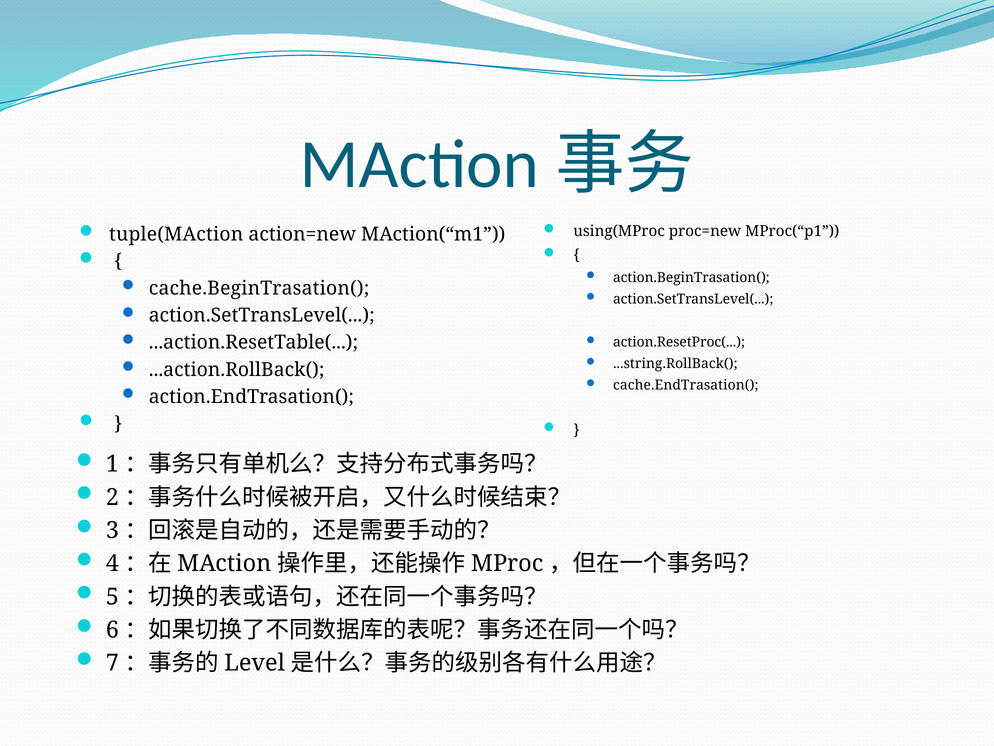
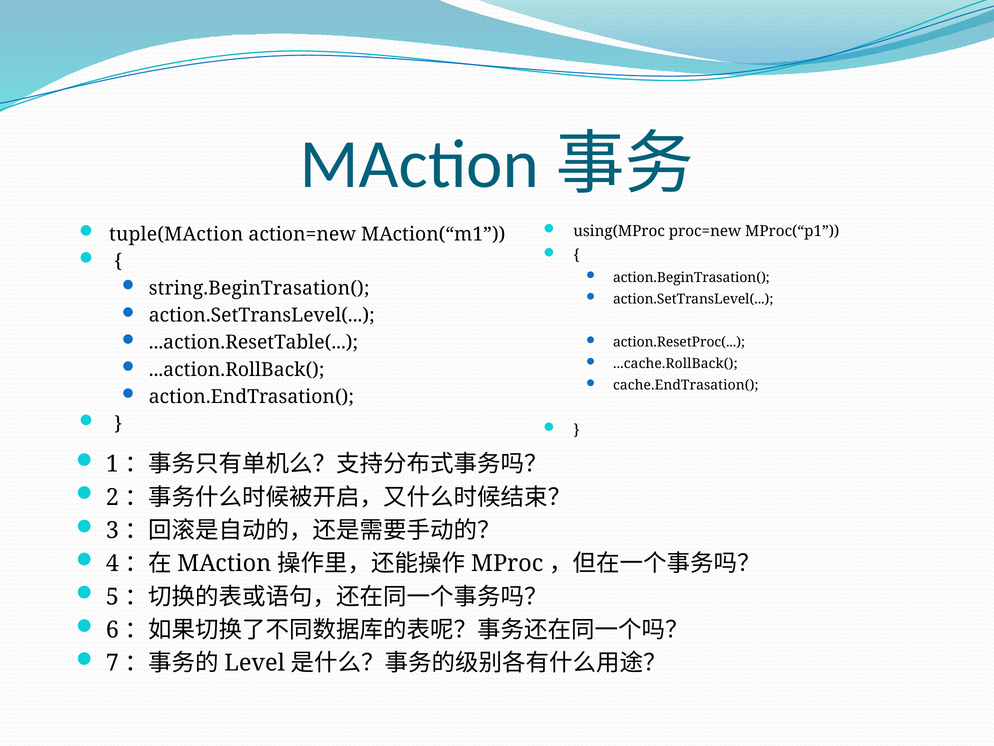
cache.BeginTrasation(: cache.BeginTrasation( -> string.BeginTrasation( (259, 288)
...string.RollBack(: ...string.RollBack( -> ...cache.RollBack( (675, 364)
